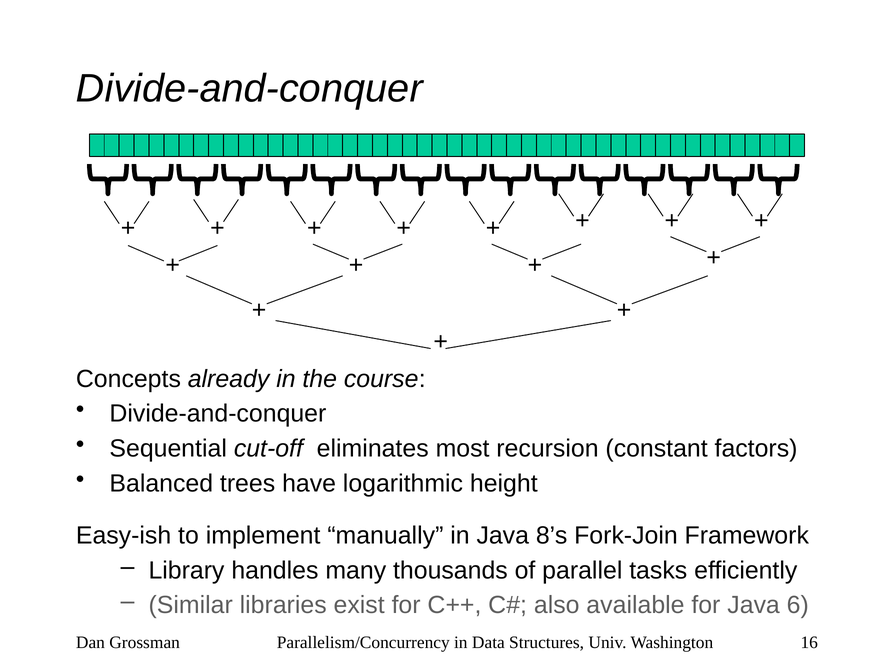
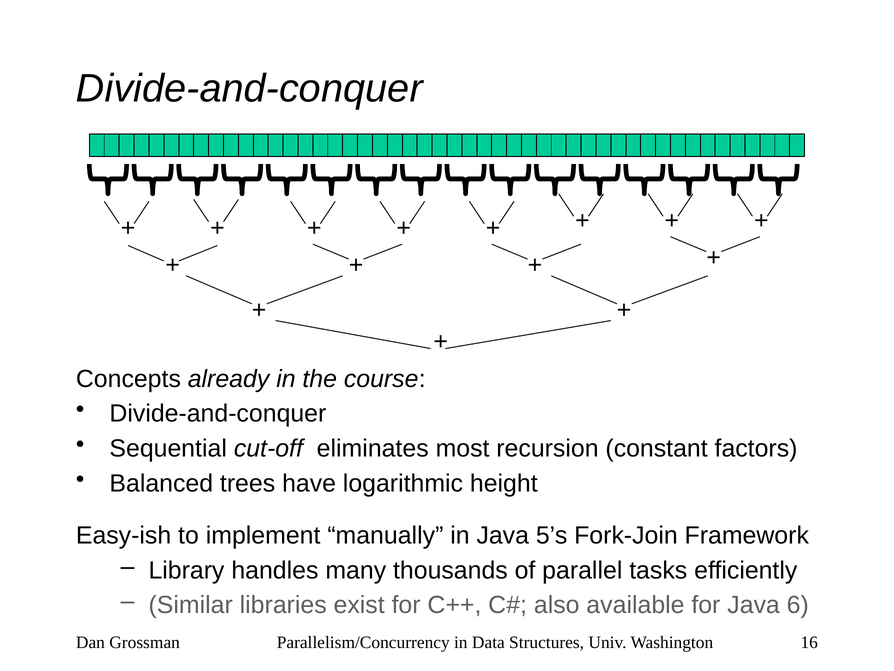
8’s: 8’s -> 5’s (552, 535)
